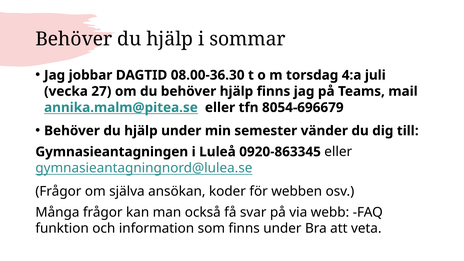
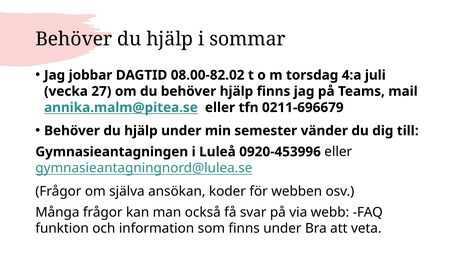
08.00-36.30: 08.00-36.30 -> 08.00-82.02 (208, 75)
8054-696679: 8054-696679 -> 0211-696679 (303, 108)
0920-863345: 0920-863345 -> 0920-453996 (280, 152)
